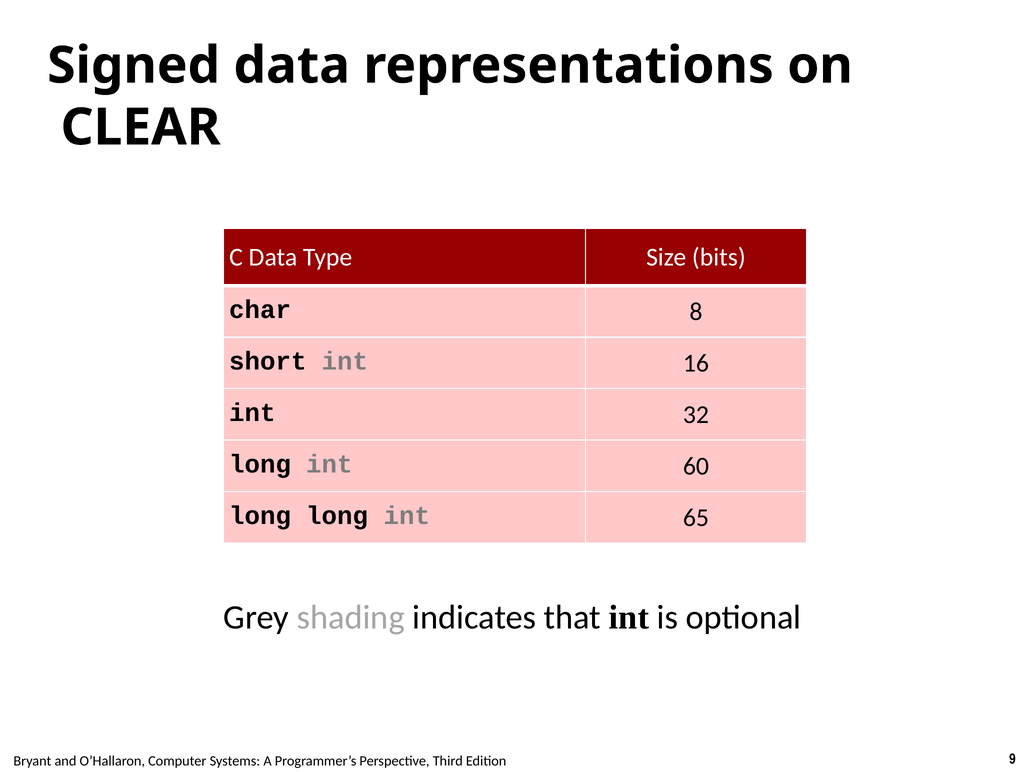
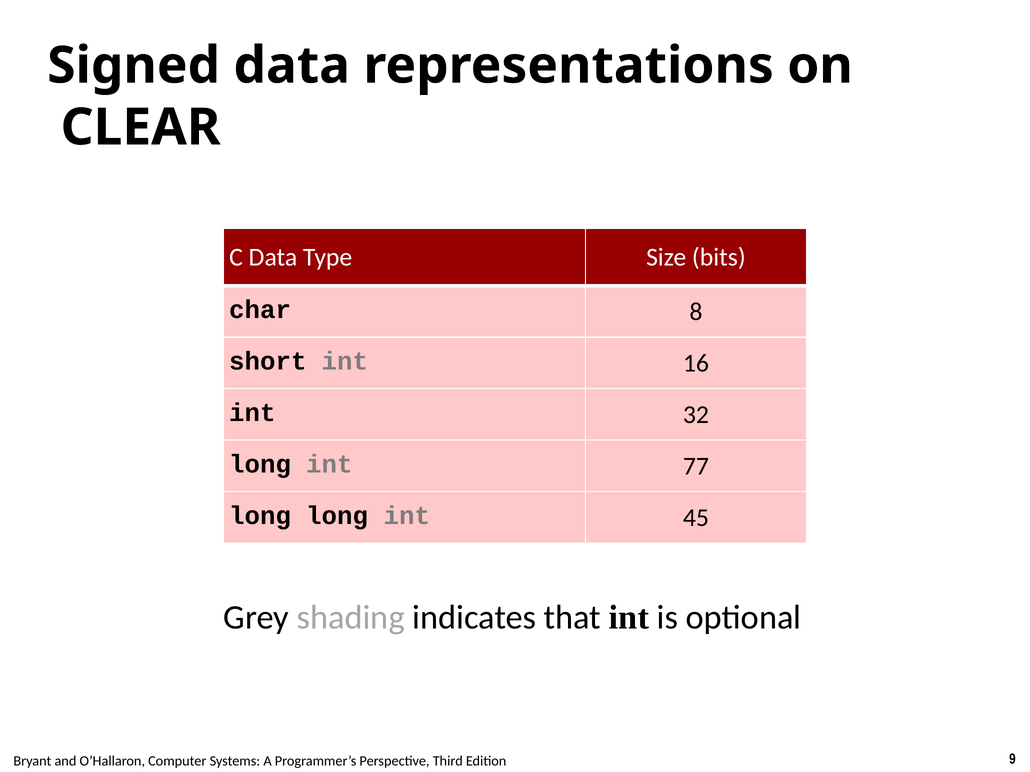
60: 60 -> 77 (696, 466)
65: 65 -> 45 (696, 518)
